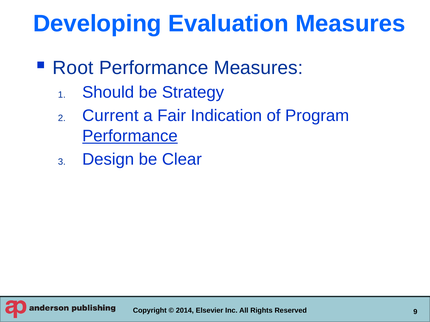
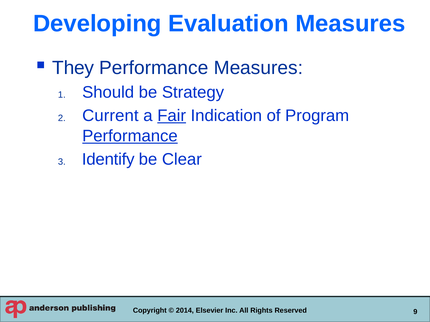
Root: Root -> They (73, 68)
Fair underline: none -> present (172, 116)
Design: Design -> Identify (108, 160)
